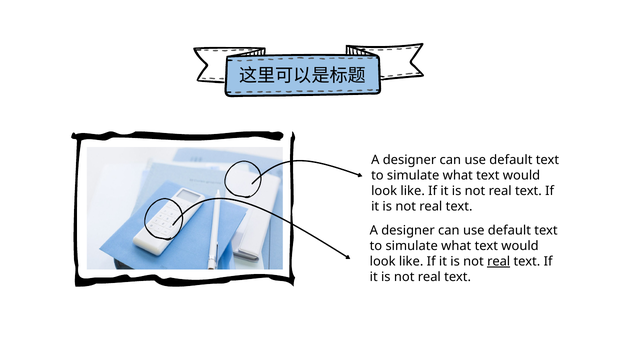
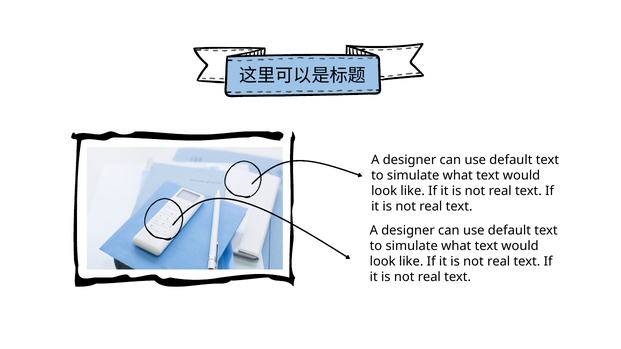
real underline: present -> none (499, 262)
